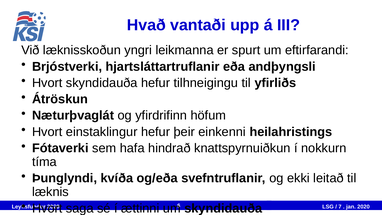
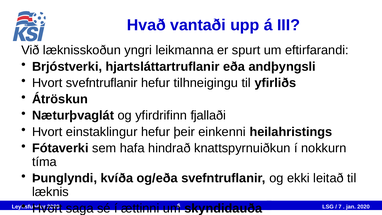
Hvort skyndidauða: skyndidauða -> svefntruflanir (102, 83)
höfum: höfum -> fjallaði (208, 115)
